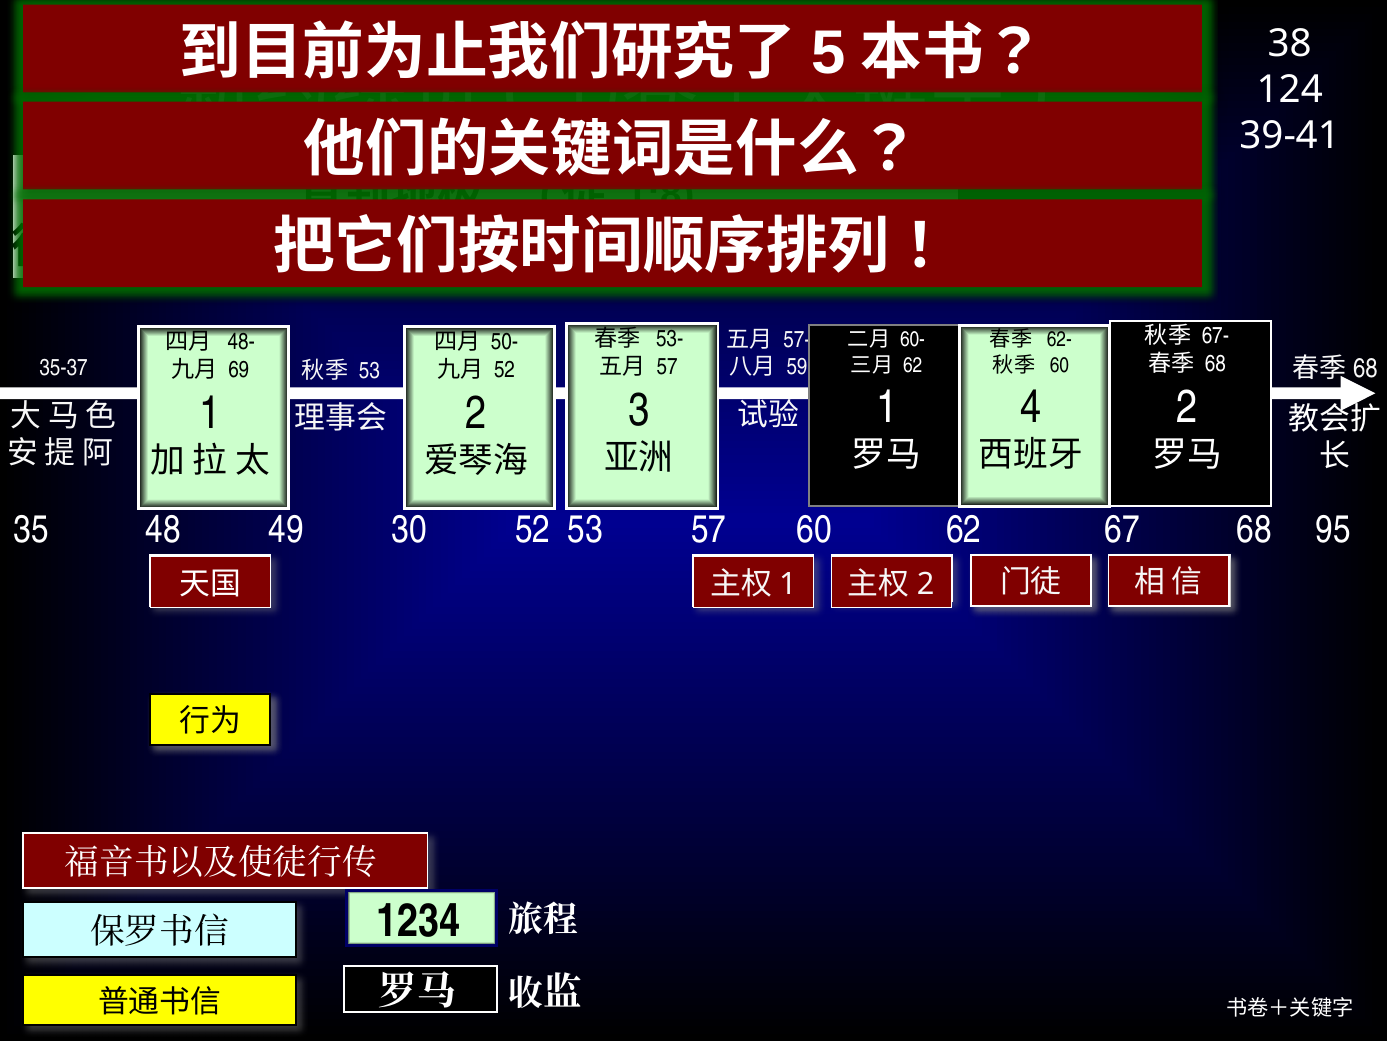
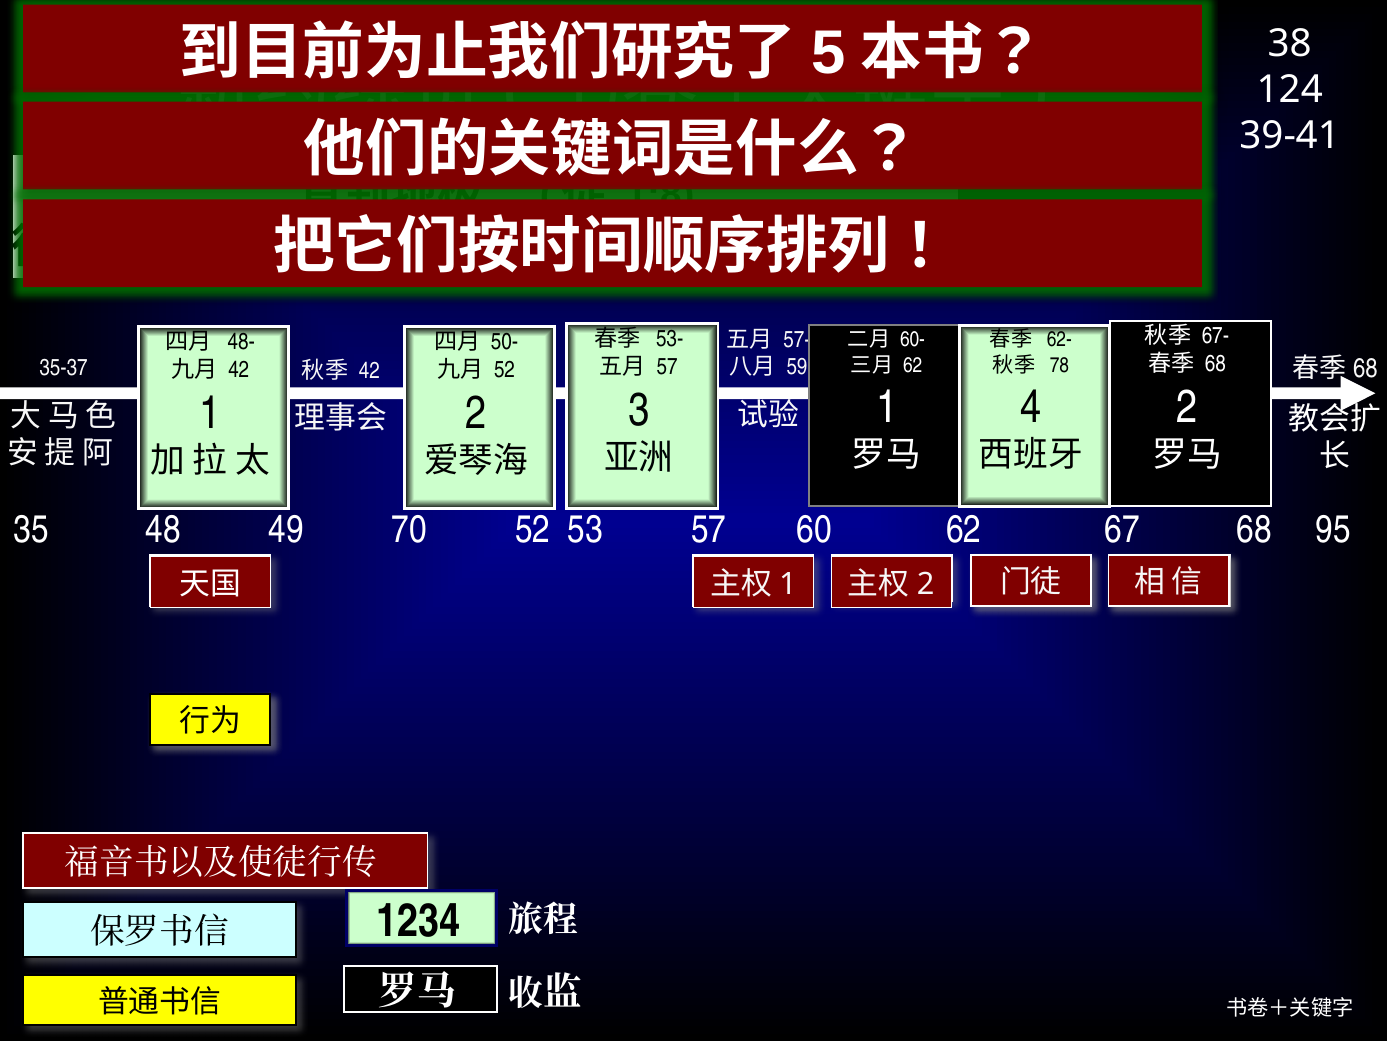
60: 60 -> 78 (1060, 365)
69: 69 -> 42 (239, 370)
53: 53 -> 42 (369, 370)
30: 30 -> 70 (410, 530)
